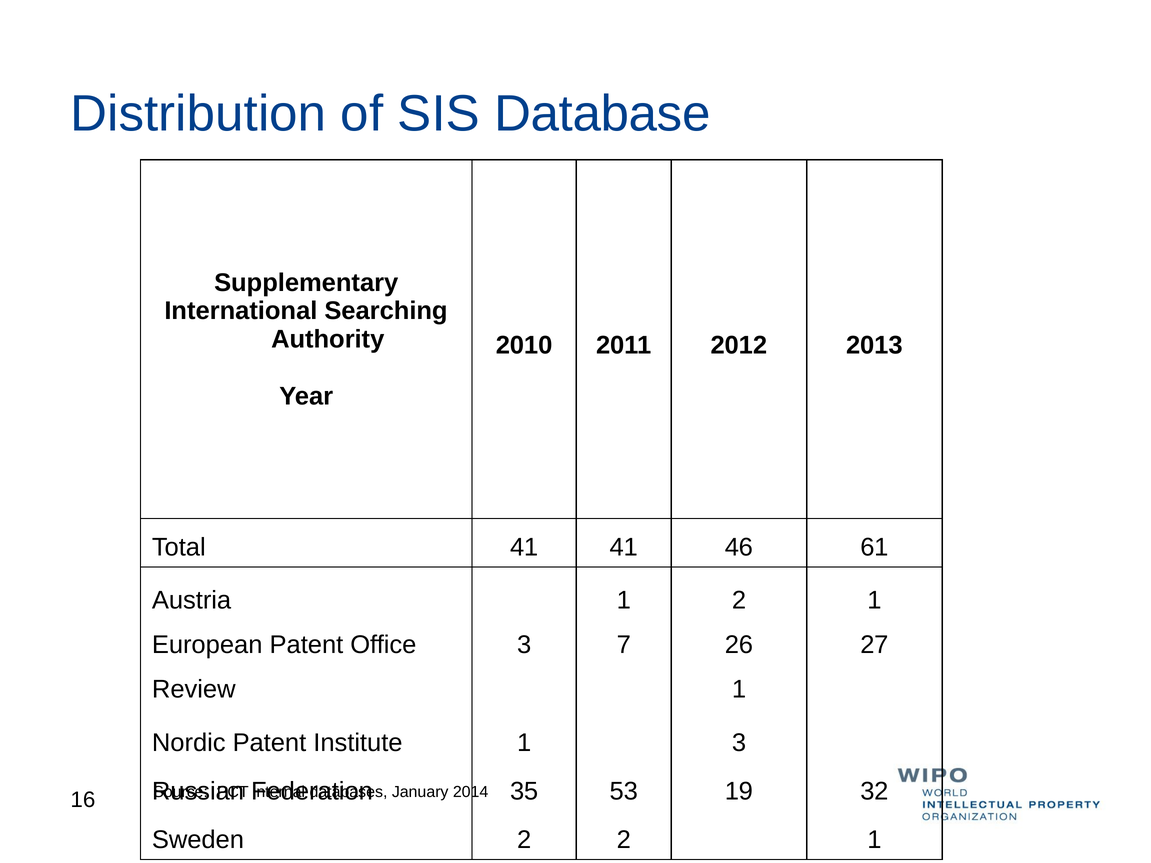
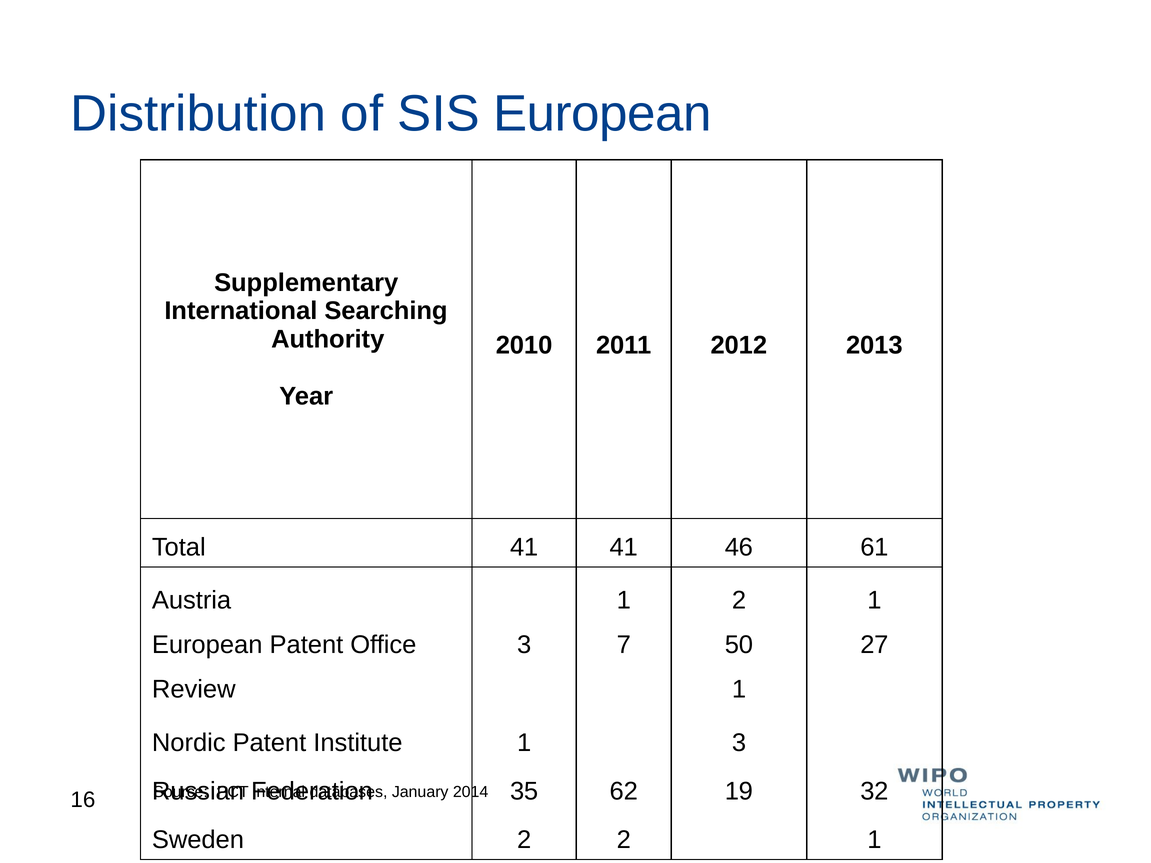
SIS Database: Database -> European (602, 114)
26: 26 -> 50 (739, 645)
53: 53 -> 62 (624, 792)
